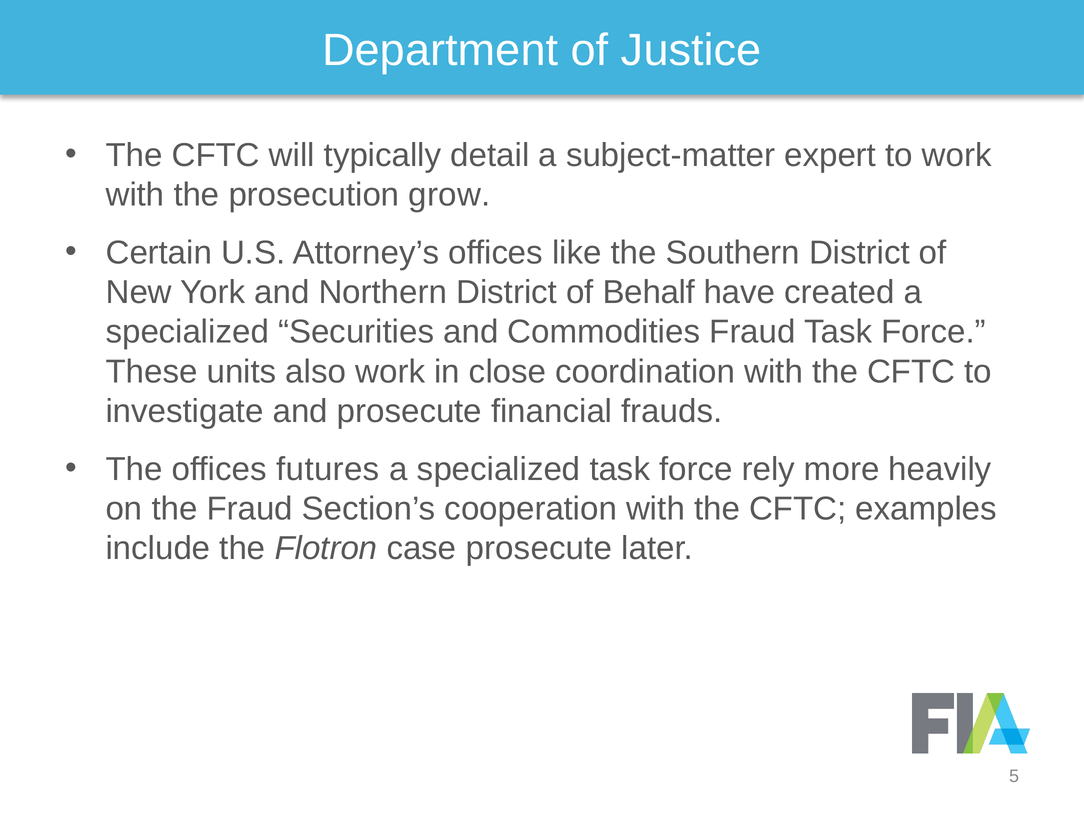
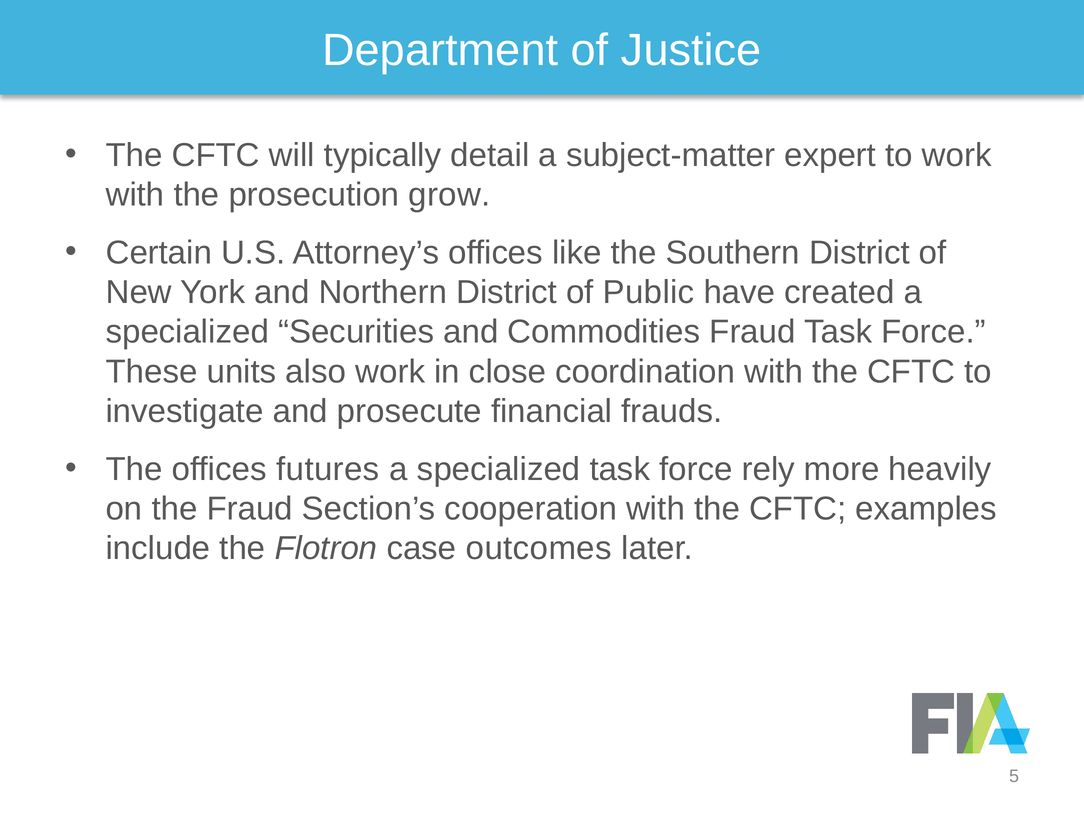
Behalf: Behalf -> Public (649, 292)
case prosecute: prosecute -> outcomes (539, 549)
